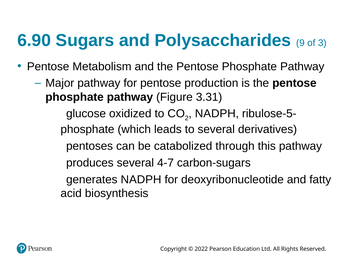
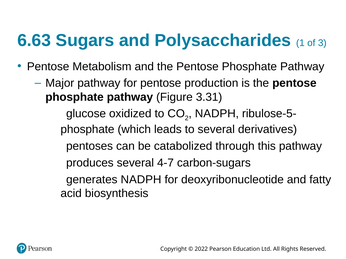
6.90: 6.90 -> 6.63 (34, 40)
9: 9 -> 1 (300, 43)
